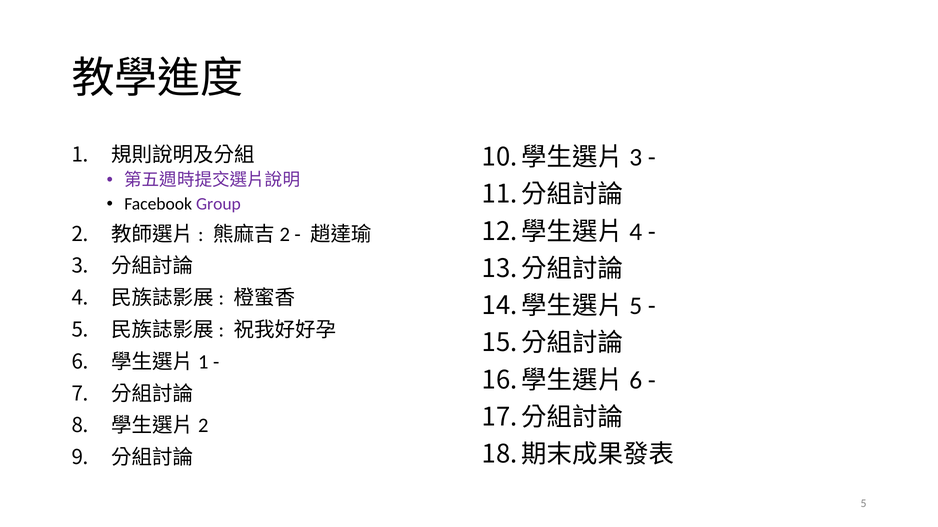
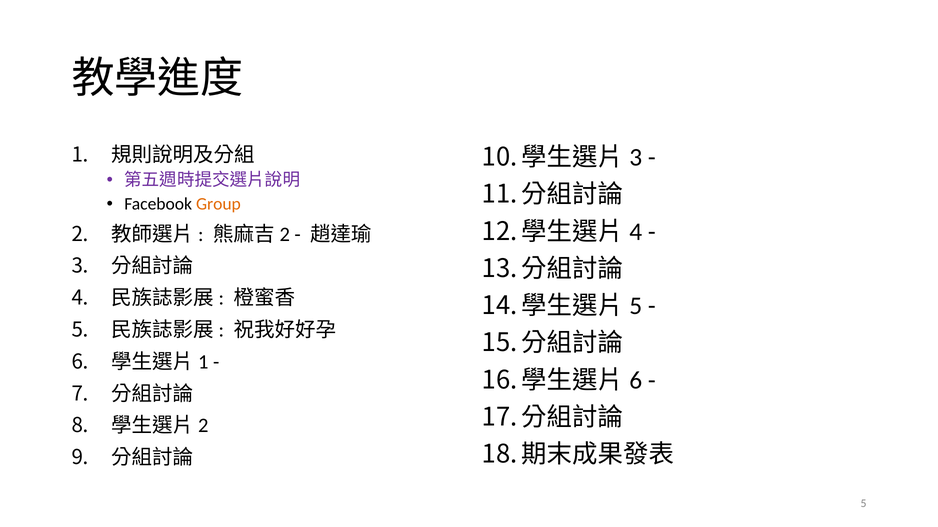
Group colour: purple -> orange (218, 204)
